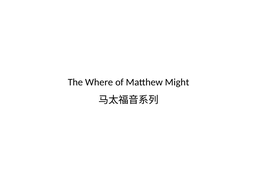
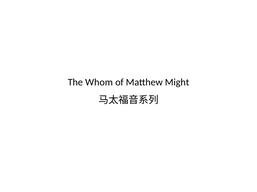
Where: Where -> Whom (99, 83)
